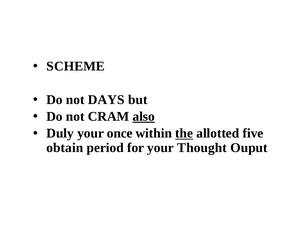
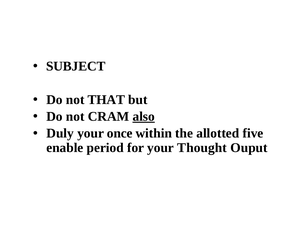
SCHEME: SCHEME -> SUBJECT (76, 66)
DAYS: DAYS -> THAT (106, 100)
the underline: present -> none (184, 133)
obtain: obtain -> enable (65, 148)
